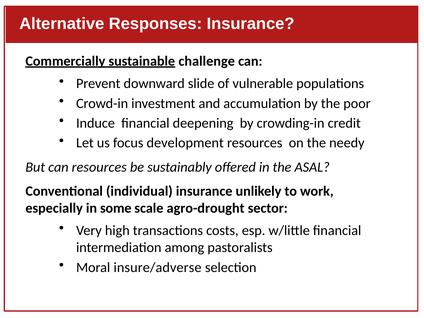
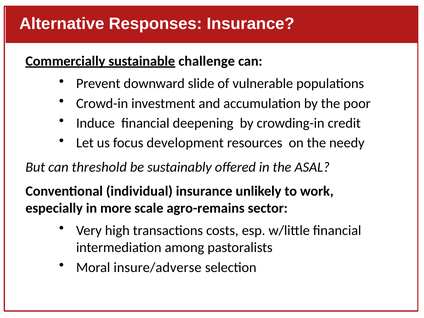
can resources: resources -> threshold (99, 167)
some: some -> more (116, 208)
agro-drought: agro-drought -> agro-remains (206, 208)
